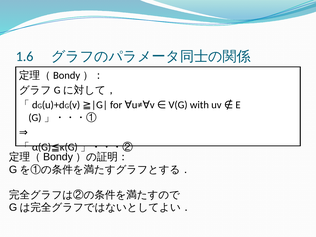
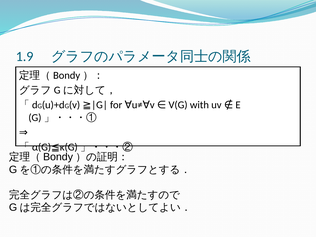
1.6: 1.6 -> 1.9 (25, 56)
